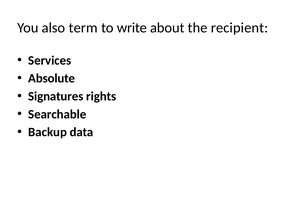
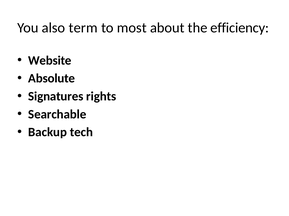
write: write -> most (132, 28)
recipient: recipient -> efficiency (240, 28)
Services: Services -> Website (50, 61)
data: data -> tech (81, 133)
